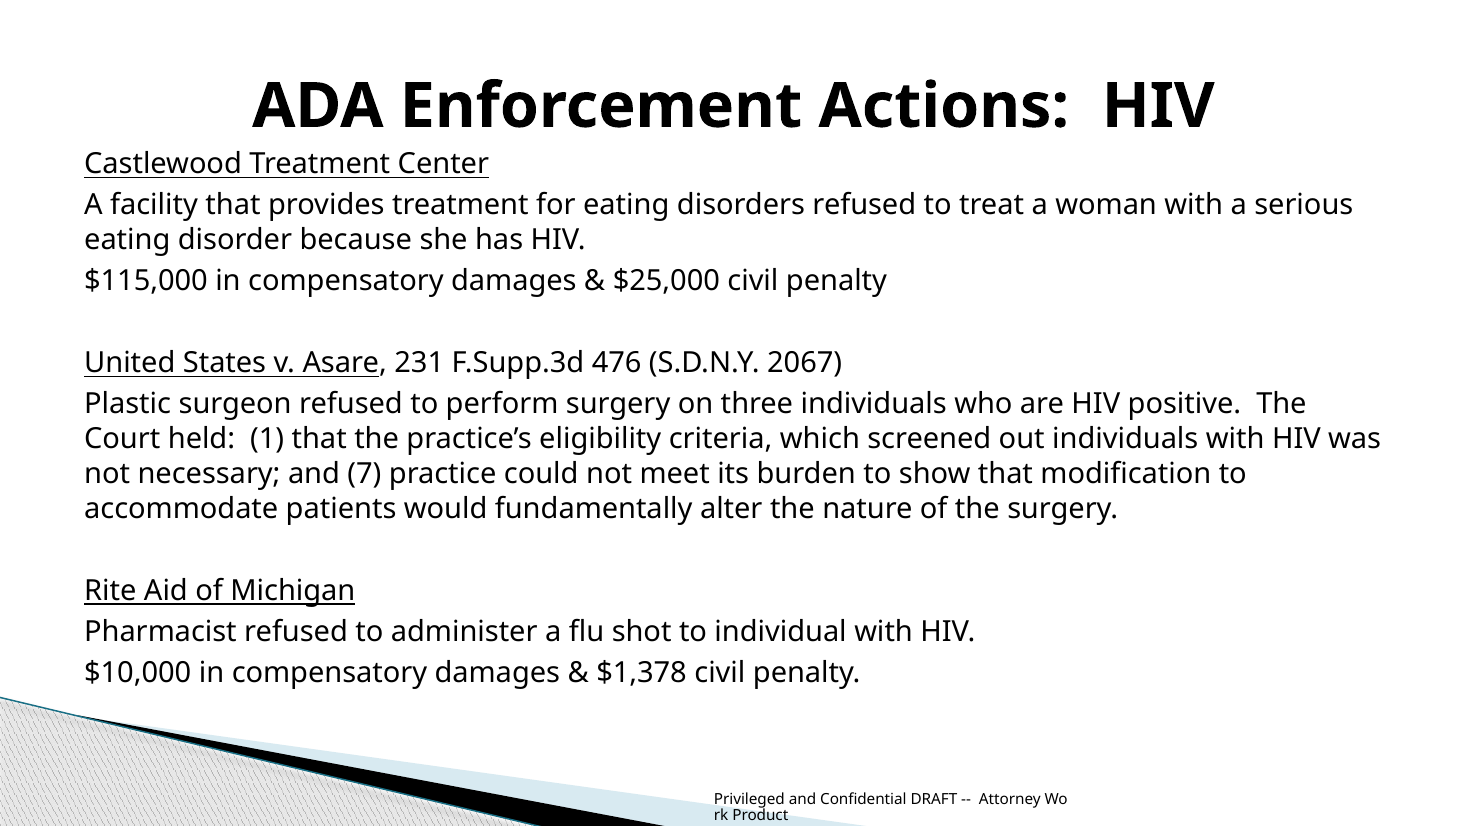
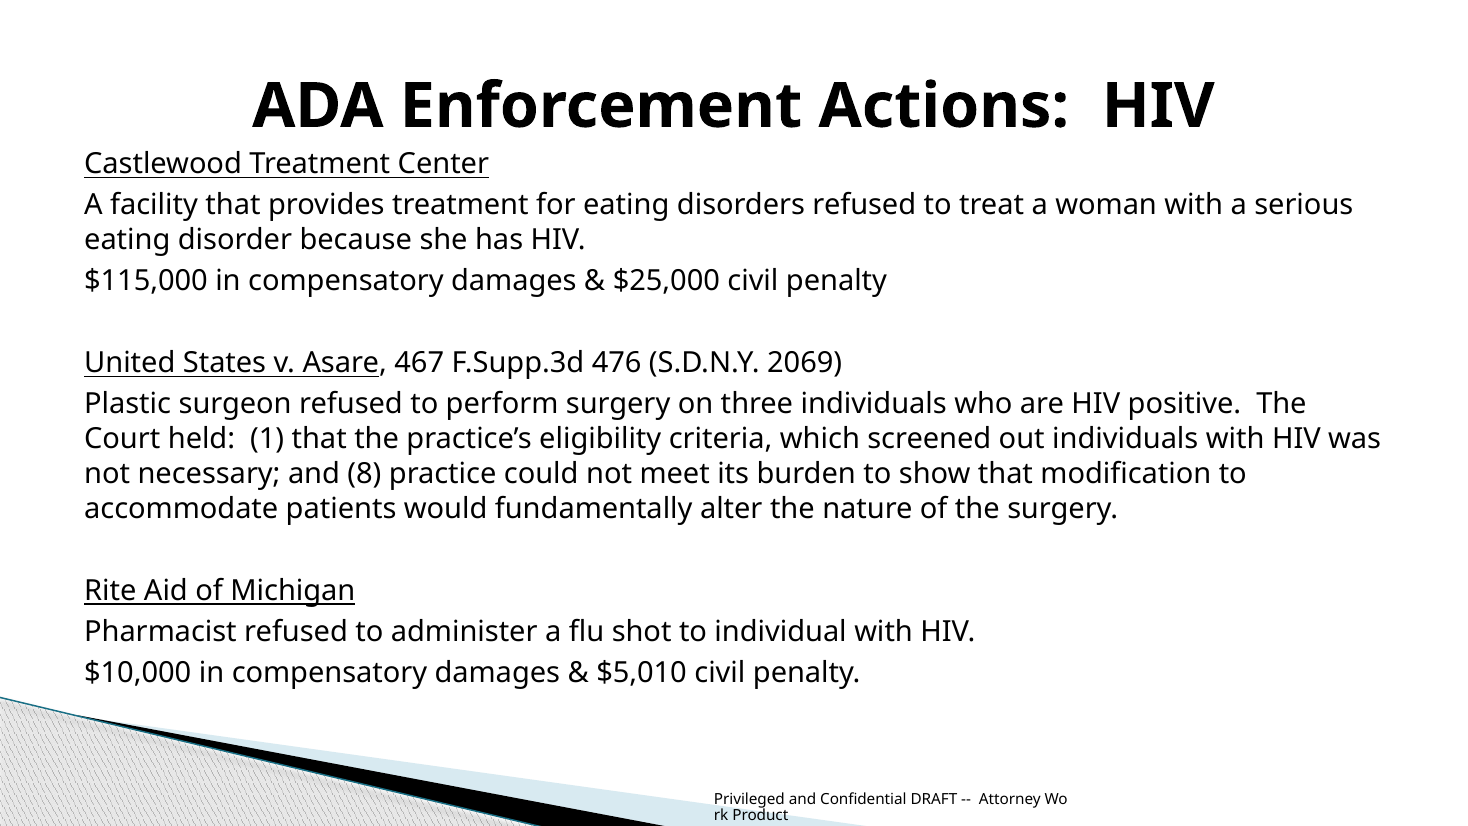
231: 231 -> 467 (419, 363)
2067: 2067 -> 2069 (805, 363)
7: 7 -> 8 (364, 474)
$1,378: $1,378 -> $5,010 (642, 672)
